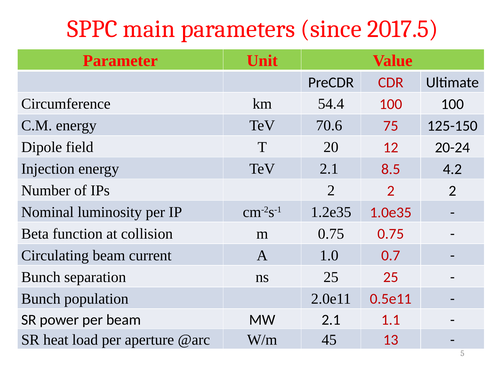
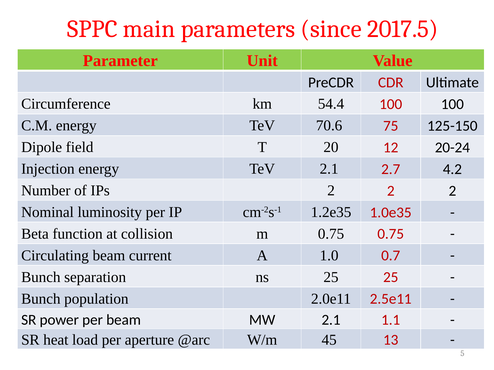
8.5: 8.5 -> 2.7 (391, 169)
0.5e11: 0.5e11 -> 2.5e11 (391, 299)
